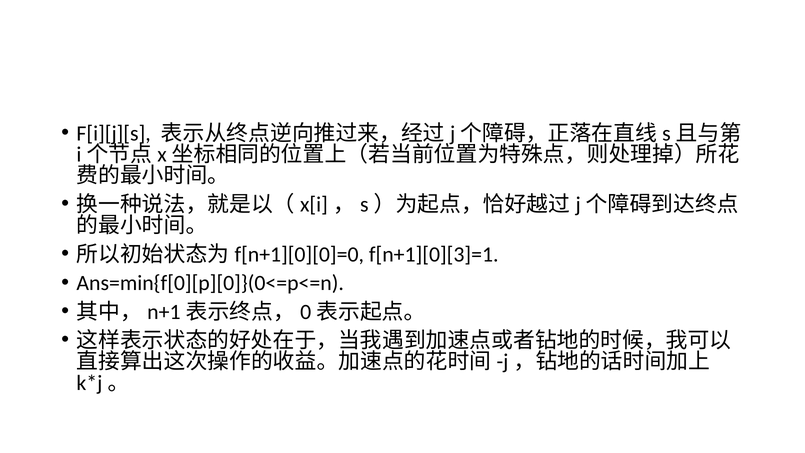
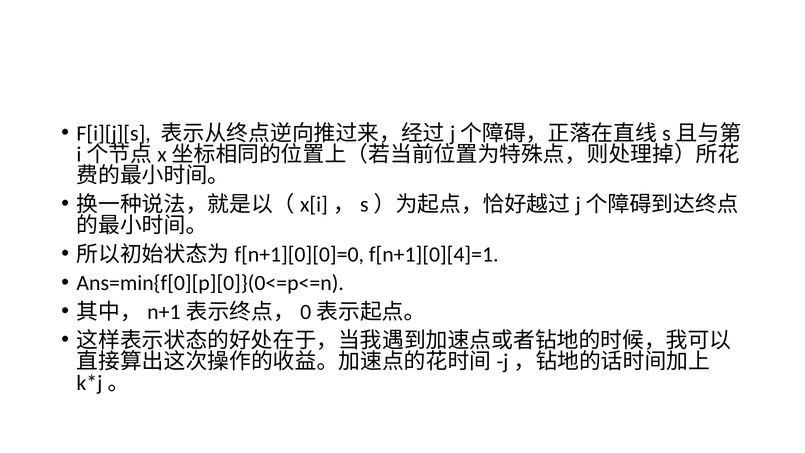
f[n+1][0][3]=1: f[n+1][0][3]=1 -> f[n+1][0][4]=1 (434, 254)
